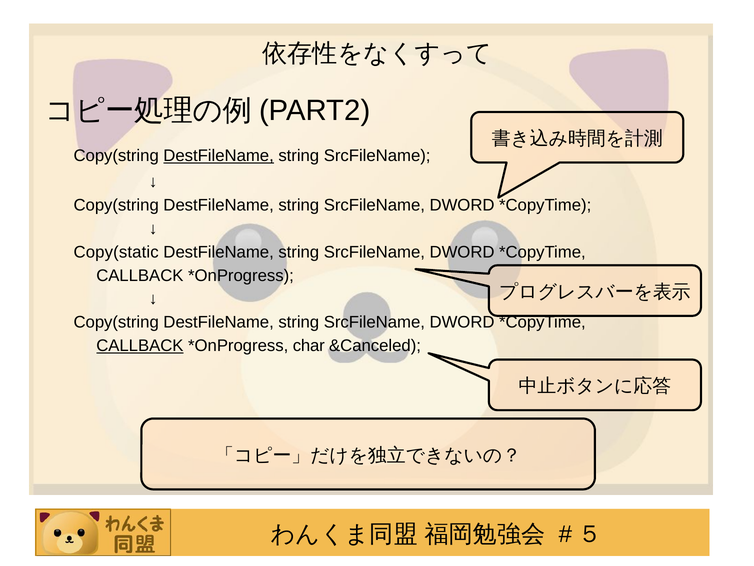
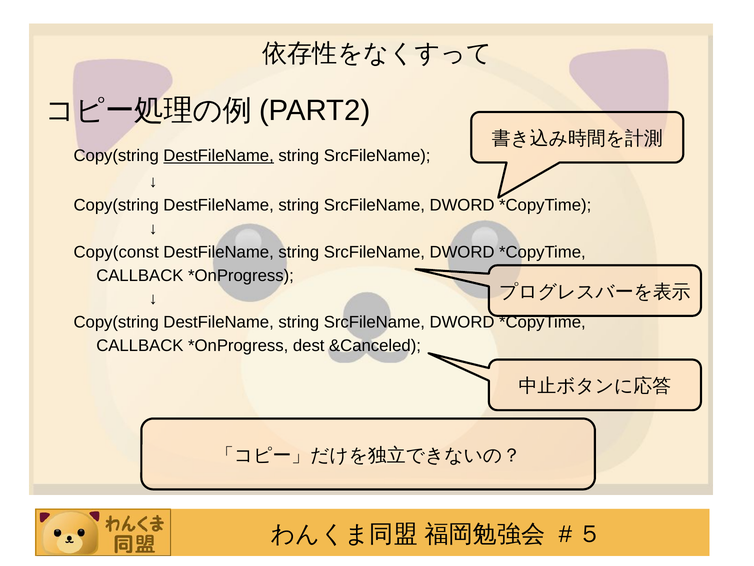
Copy(static: Copy(static -> Copy(const (116, 252)
CALLBACK underline: present -> none (140, 346)
char: char -> dest (309, 346)
